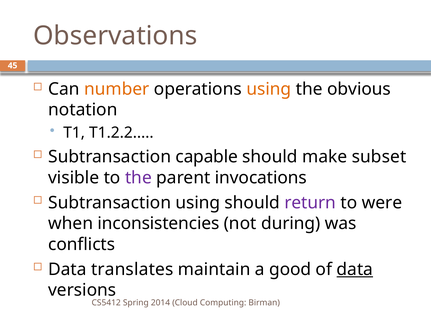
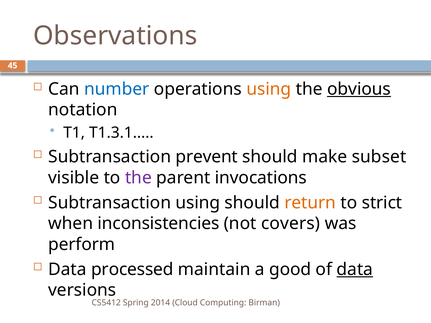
number colour: orange -> blue (117, 89)
obvious underline: none -> present (359, 89)
T1.2.2: T1.2.2 -> T1.3.1 (121, 133)
capable: capable -> prevent (207, 157)
return colour: purple -> orange (310, 203)
were: were -> strict (382, 203)
during: during -> covers (291, 224)
conflicts: conflicts -> perform (82, 245)
translates: translates -> processed (132, 270)
